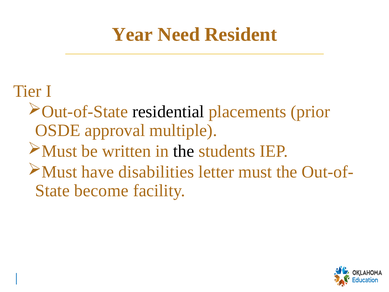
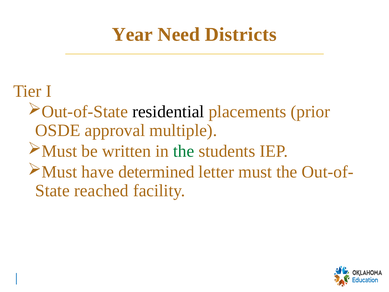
Resident: Resident -> Districts (241, 34)
the colour: black -> green (184, 151)
disabilities: disabilities -> determined (156, 172)
become: become -> reached (101, 190)
